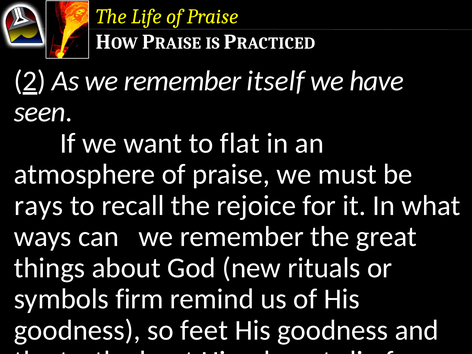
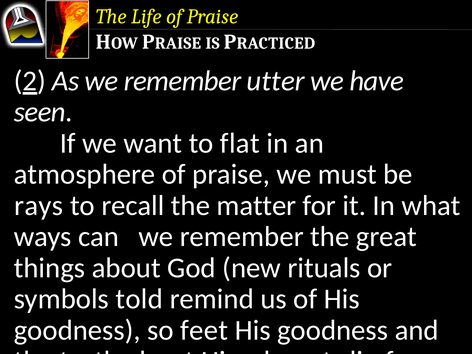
itself: itself -> utter (276, 81)
rejoice: rejoice -> matter (256, 206)
firm: firm -> told (139, 299)
